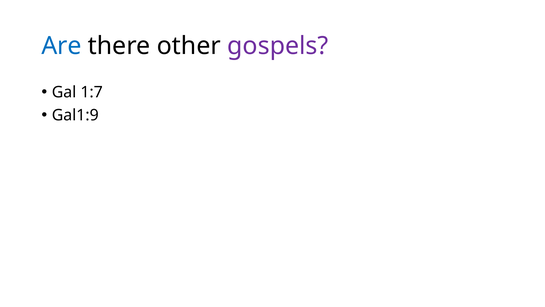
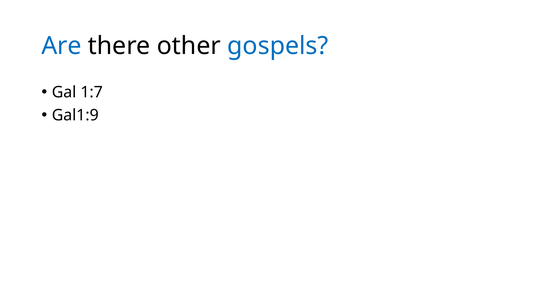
gospels colour: purple -> blue (278, 46)
